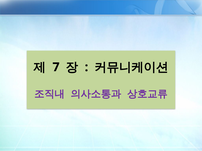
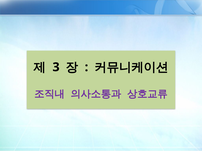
7: 7 -> 3 (56, 67)
